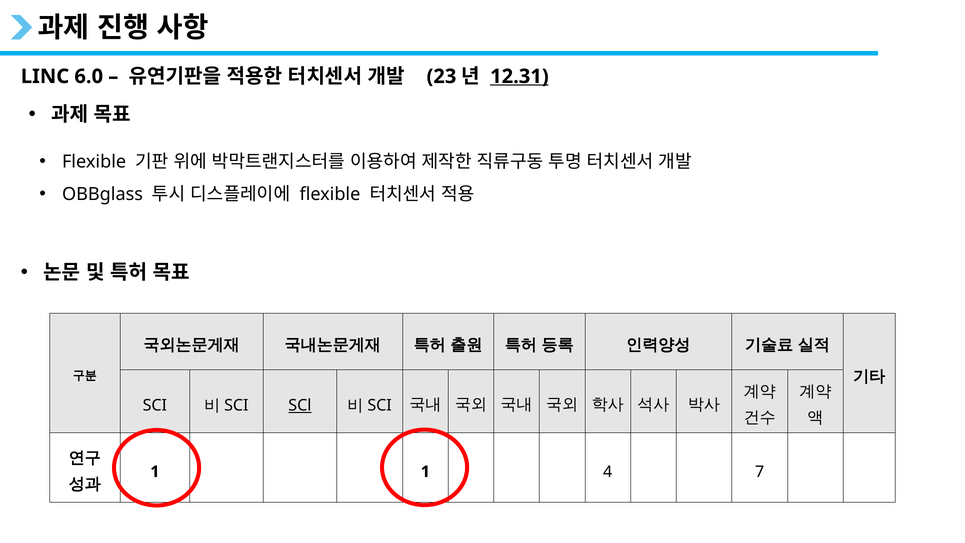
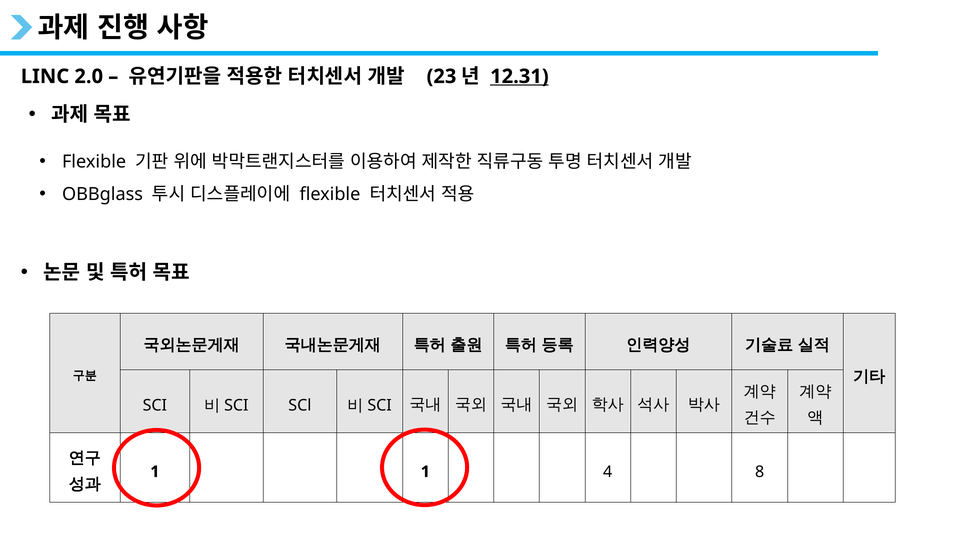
6.0: 6.0 -> 2.0 (89, 76)
SCl underline: present -> none (300, 405)
7: 7 -> 8 (760, 472)
